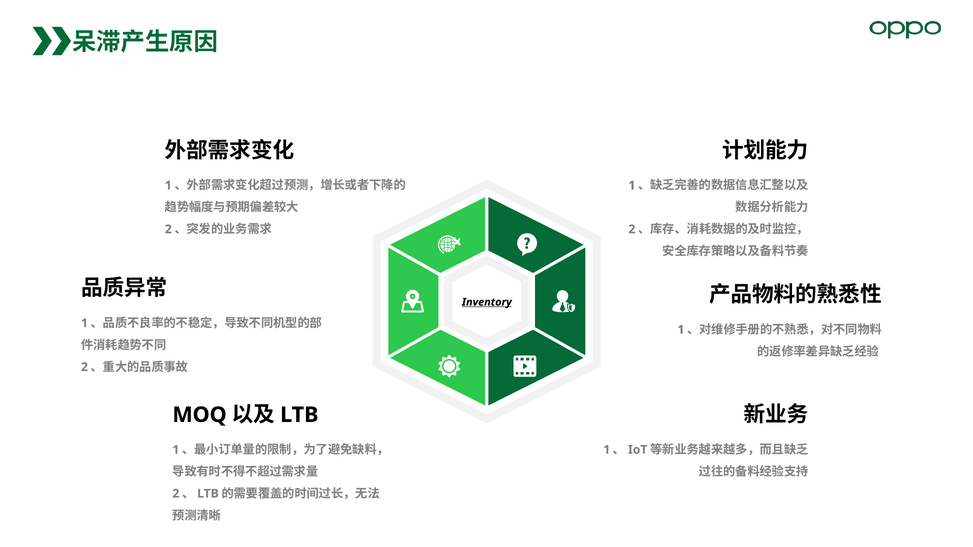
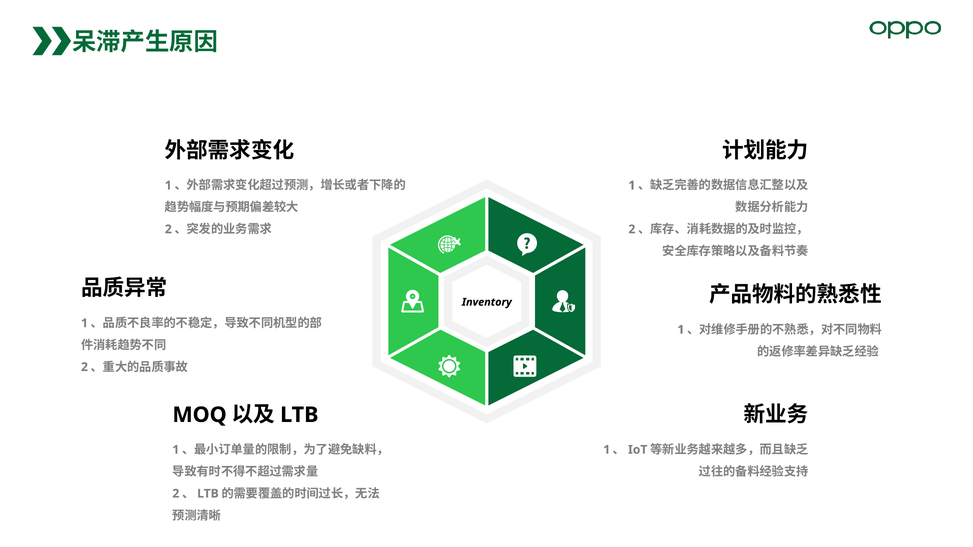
Inventory underline: present -> none (487, 302)
